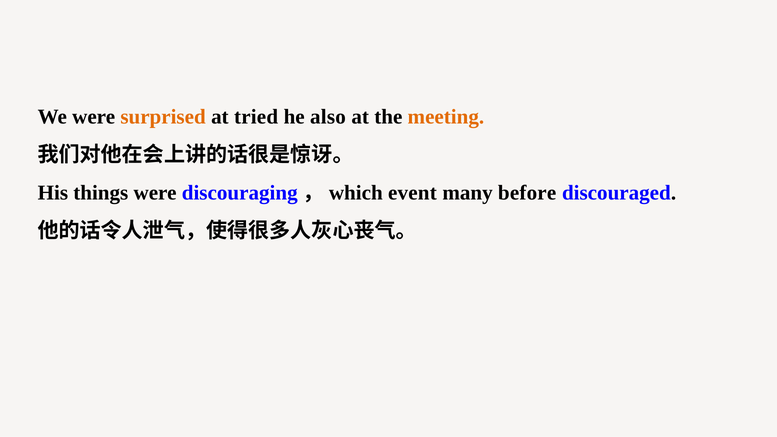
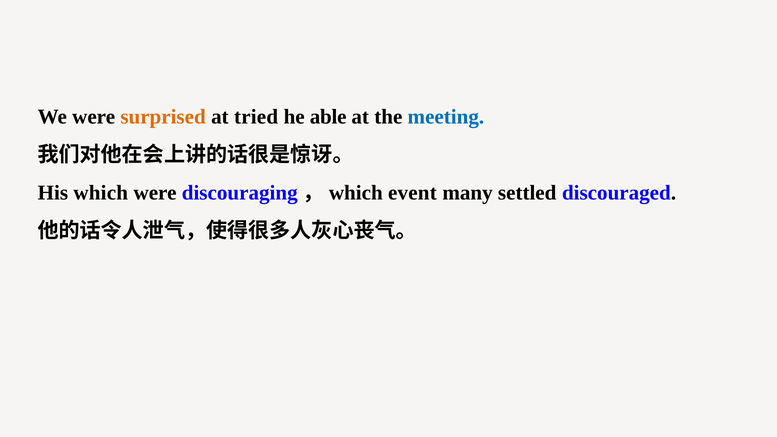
also: also -> able (328, 117)
meeting colour: orange -> blue (446, 117)
things: things -> which (101, 193)
before: before -> settled (527, 193)
